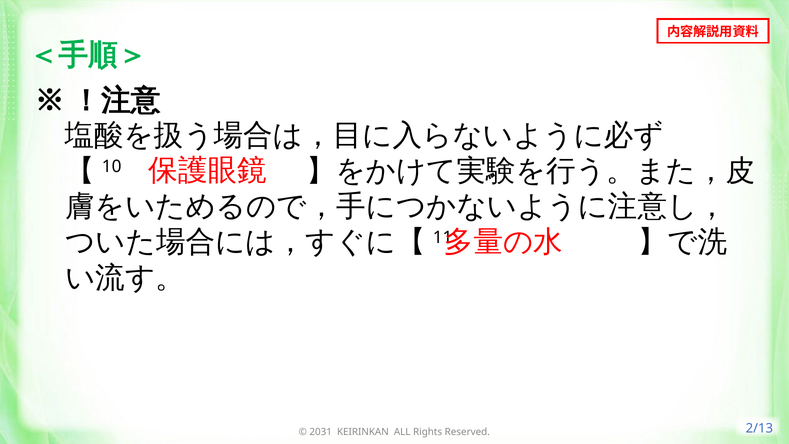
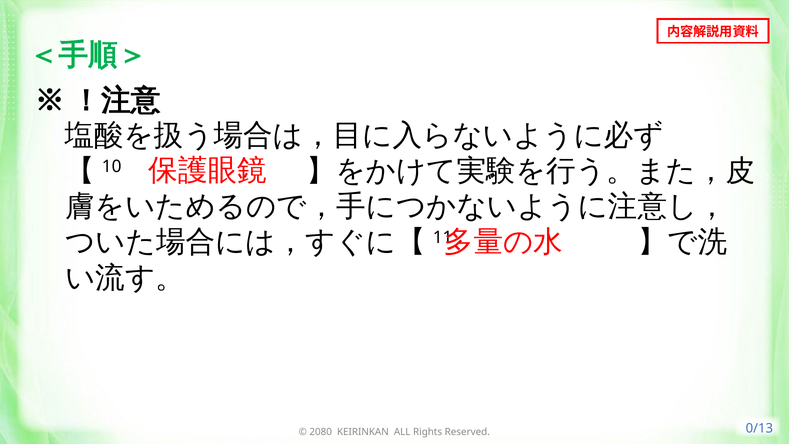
2031: 2031 -> 2080 (321, 432)
2/13: 2/13 -> 0/13 (759, 428)
